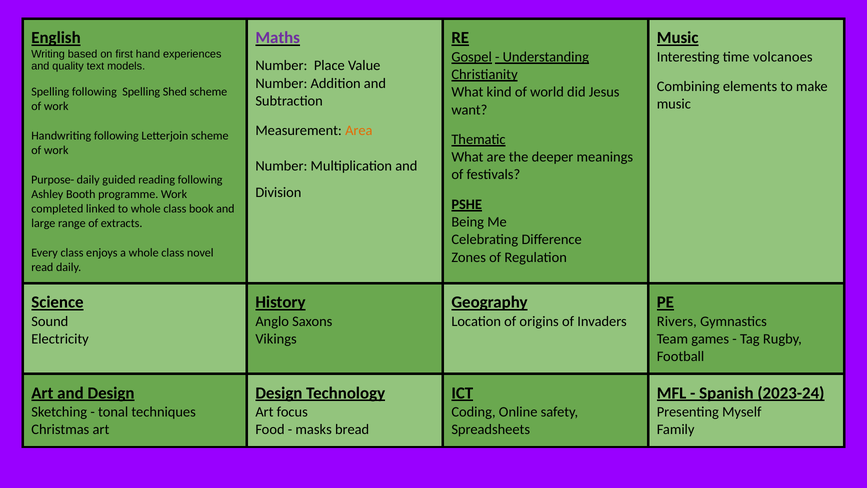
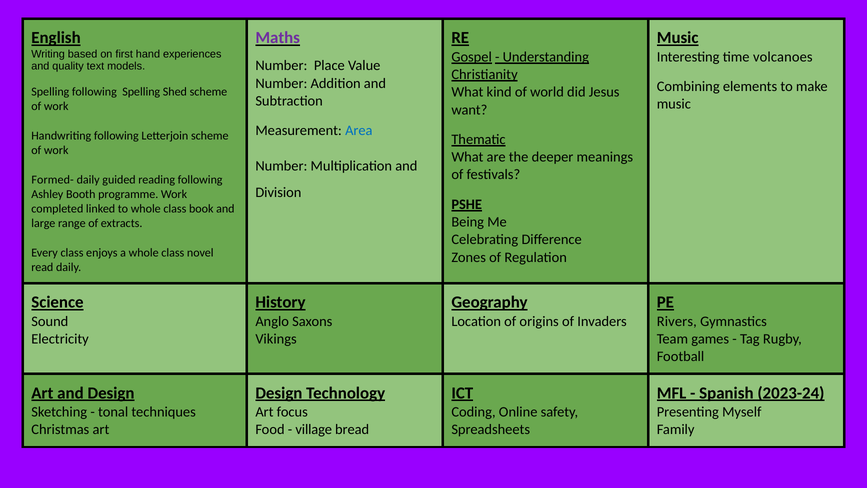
Area colour: orange -> blue (359, 131)
Purpose-: Purpose- -> Formed- (53, 179)
masks: masks -> village (314, 429)
